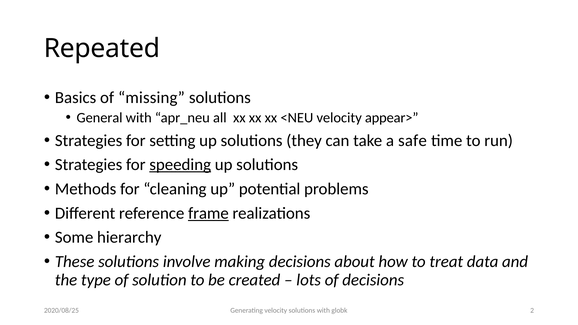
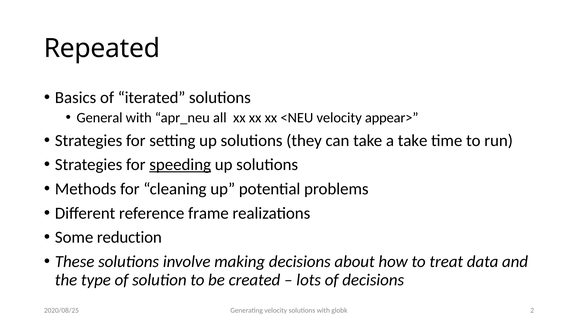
missing: missing -> iterated (152, 98)
a safe: safe -> take (413, 141)
frame underline: present -> none (208, 213)
hierarchy: hierarchy -> reduction (129, 238)
